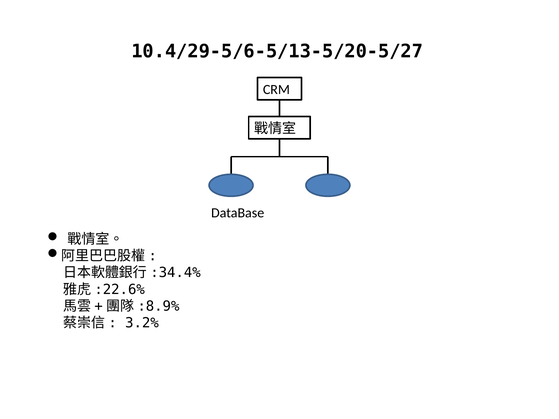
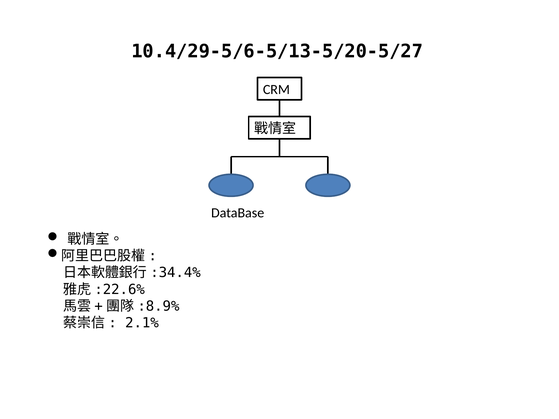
3.2%: 3.2% -> 2.1% (142, 323)
